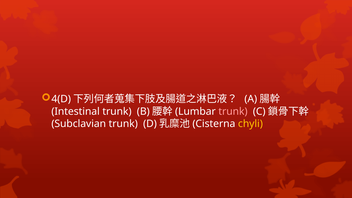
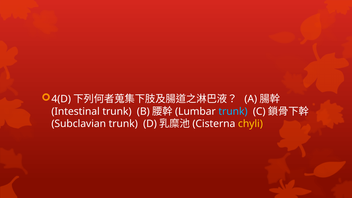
trunk colour: pink -> light blue (233, 111)
